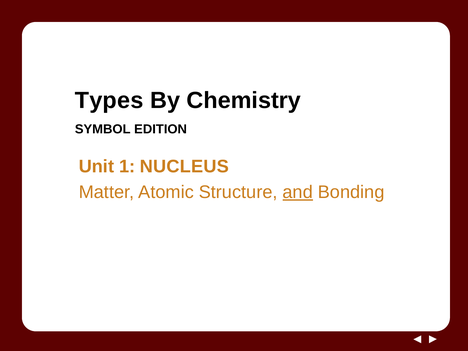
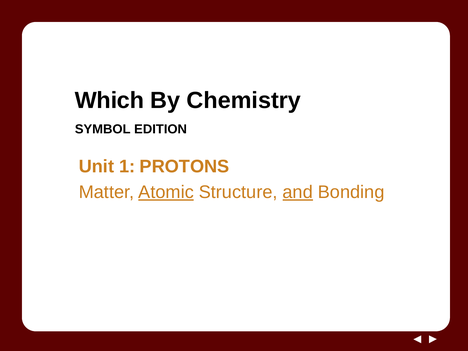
Types: Types -> Which (109, 100)
NUCLEUS: NUCLEUS -> PROTONS (185, 167)
Atomic underline: none -> present (166, 192)
